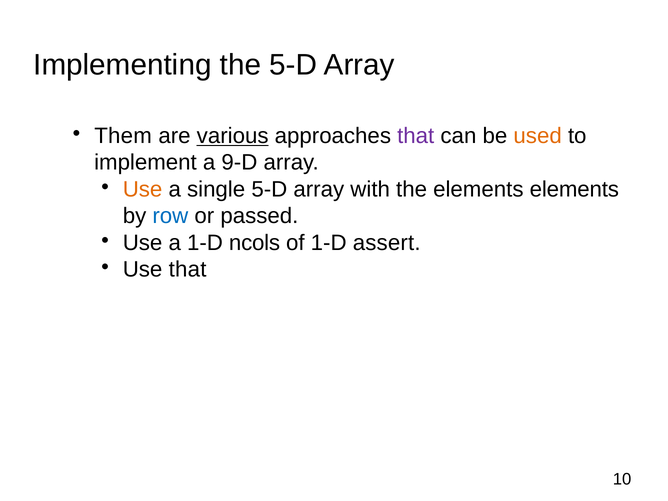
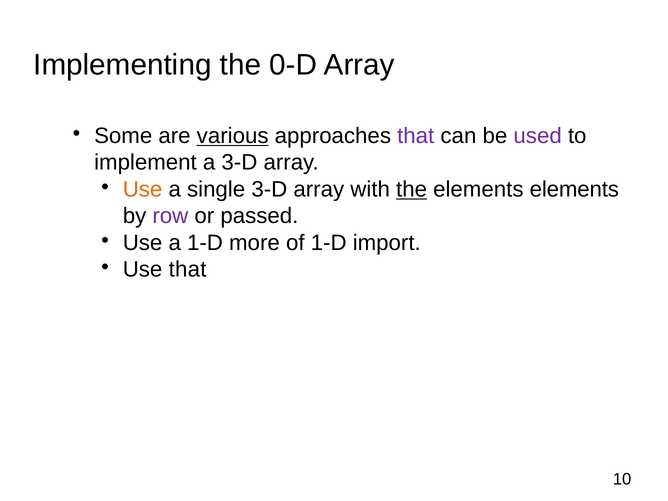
the 5-D: 5-D -> 0-D (293, 65)
Them: Them -> Some (123, 136)
used colour: orange -> purple (538, 136)
a 9-D: 9-D -> 3-D (239, 163)
single 5-D: 5-D -> 3-D (269, 189)
the underline: none -> present (412, 189)
row colour: blue -> purple (170, 216)
ncols: ncols -> more (254, 243)
assert: assert -> import (387, 243)
